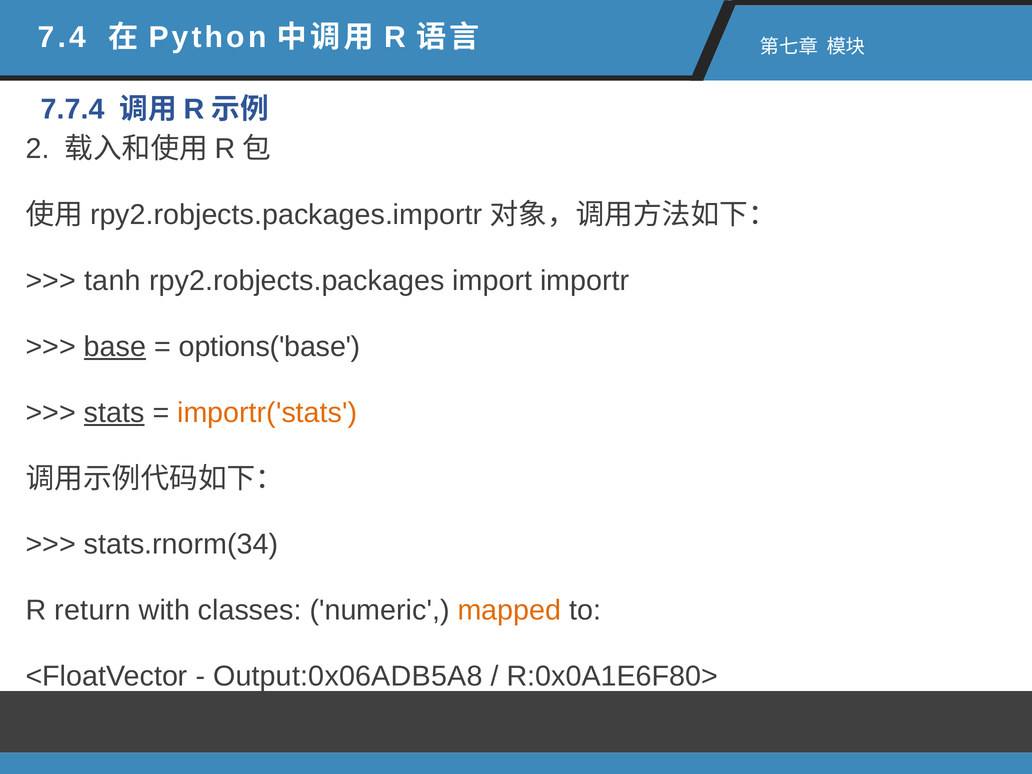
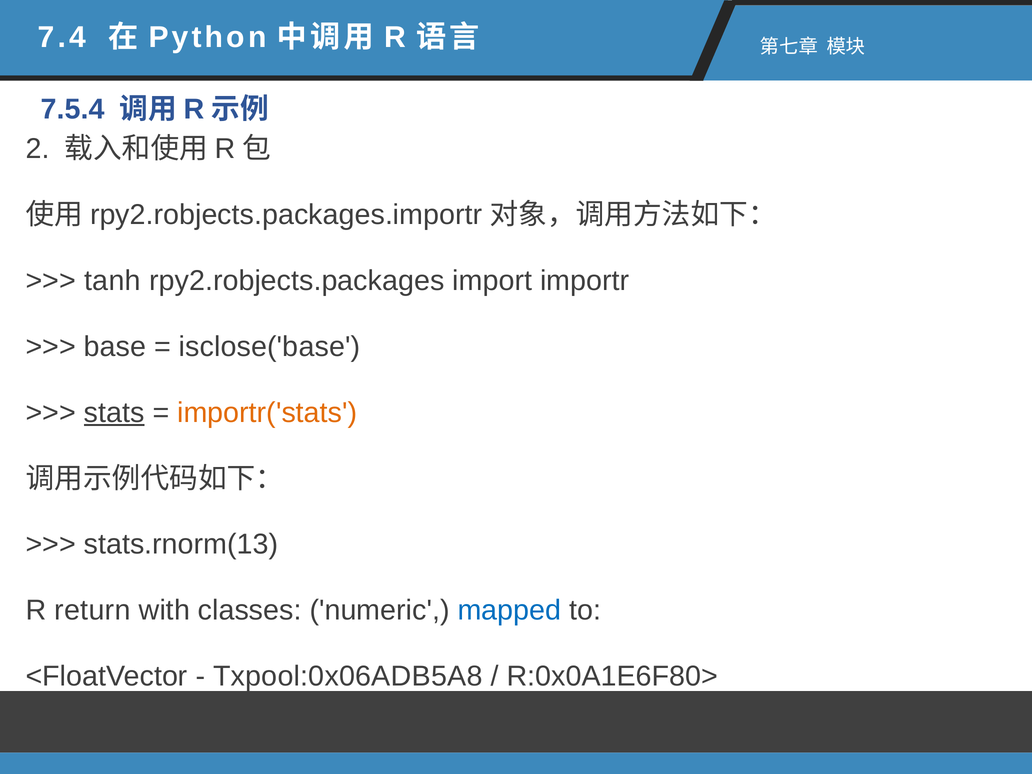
7.7.4: 7.7.4 -> 7.5.4 (73, 109)
base underline: present -> none (115, 347)
options('base: options('base -> isclose('base (270, 347)
stats.rnorm(34: stats.rnorm(34 -> stats.rnorm(13 (181, 544)
mapped colour: orange -> blue (509, 610)
Output:0x06ADB5A8: Output:0x06ADB5A8 -> Txpool:0x06ADB5A8 (348, 676)
